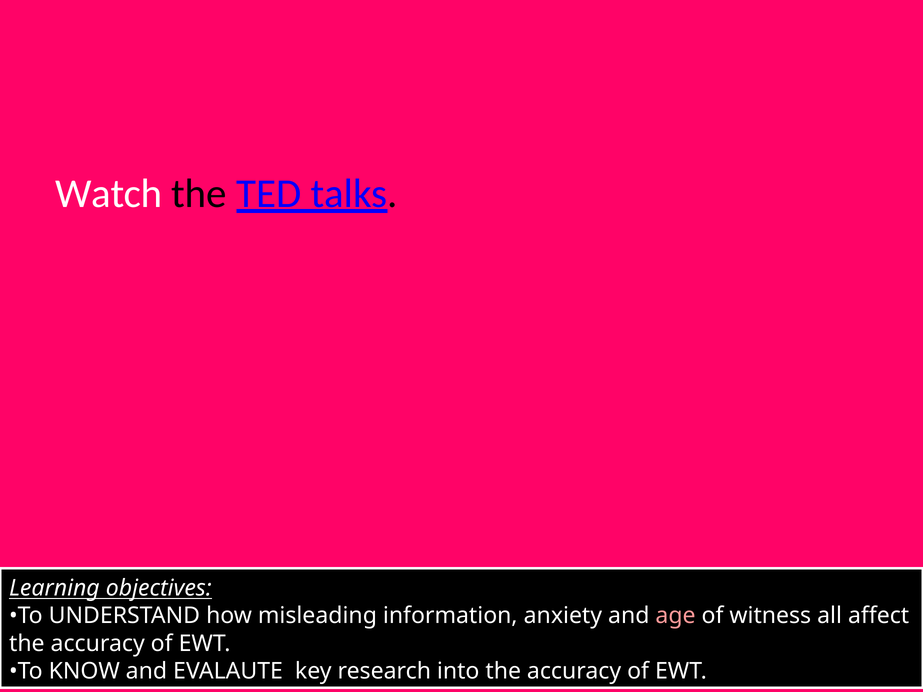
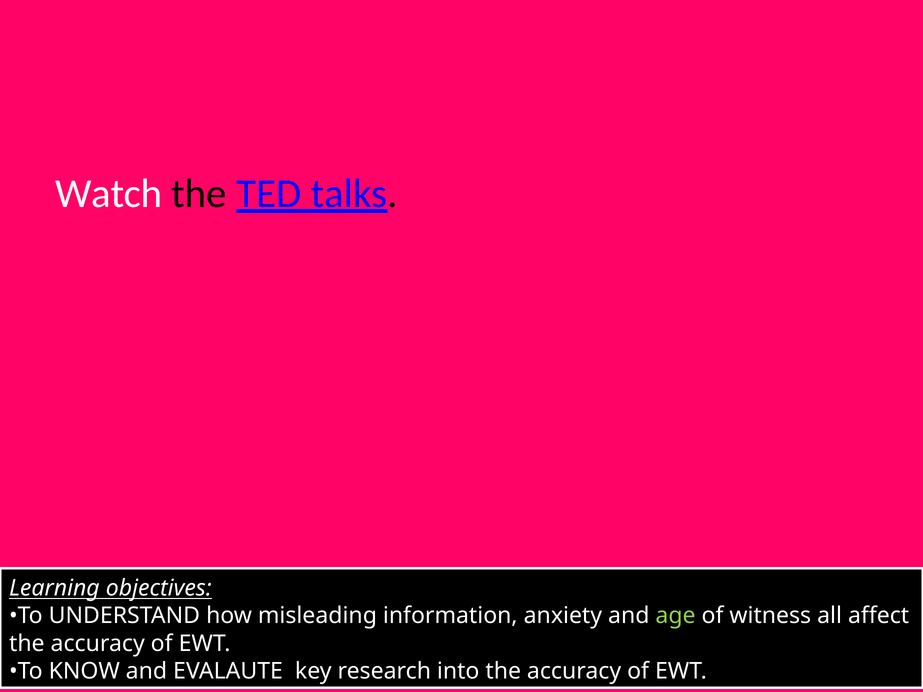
age colour: pink -> light green (676, 616)
